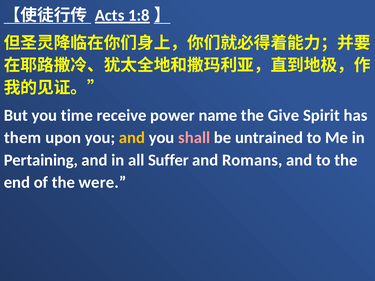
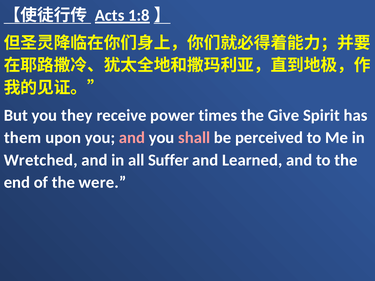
time: time -> they (77, 115)
name: name -> times (218, 115)
and colour: yellow -> pink (132, 138)
untrained: untrained -> perceived (269, 138)
Pertaining: Pertaining -> Wretched (41, 160)
Romans: Romans -> Learned (252, 160)
